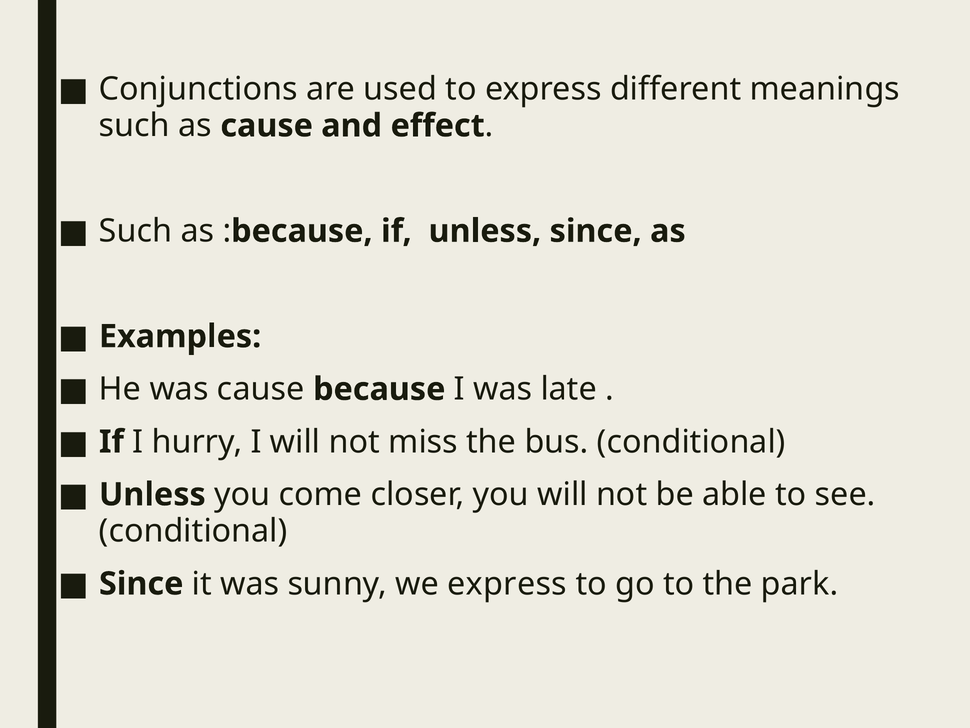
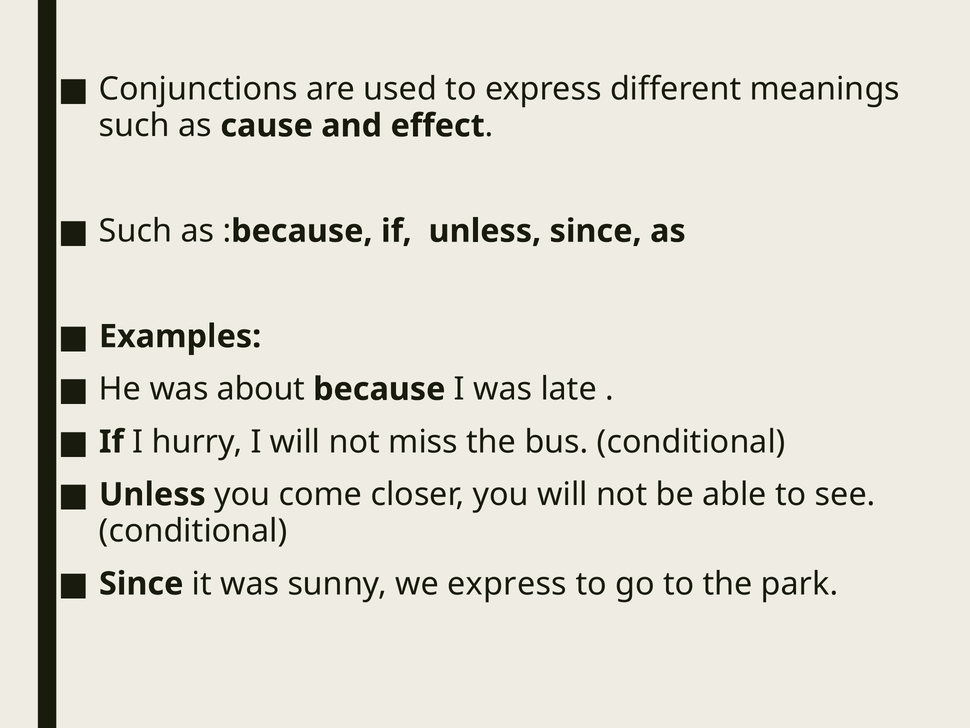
was cause: cause -> about (261, 389)
